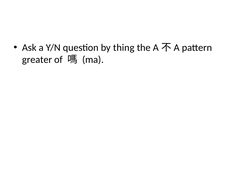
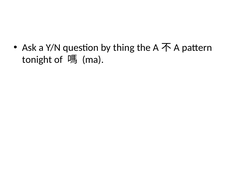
greater: greater -> tonight (37, 60)
